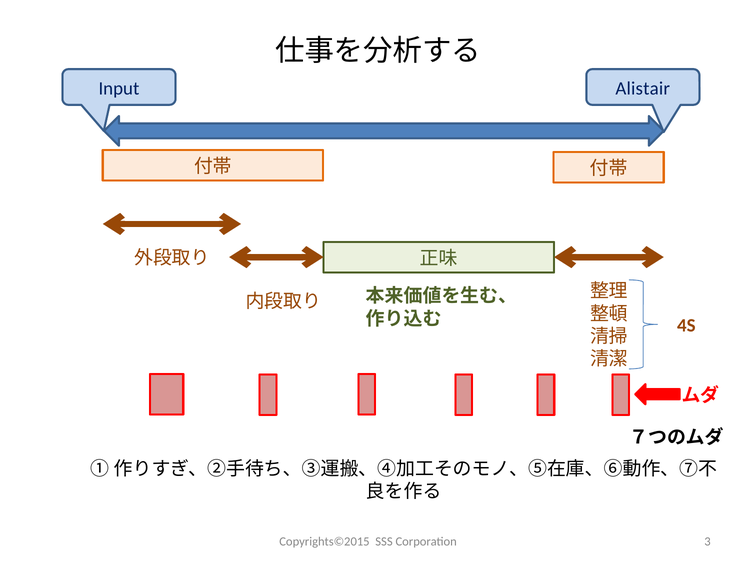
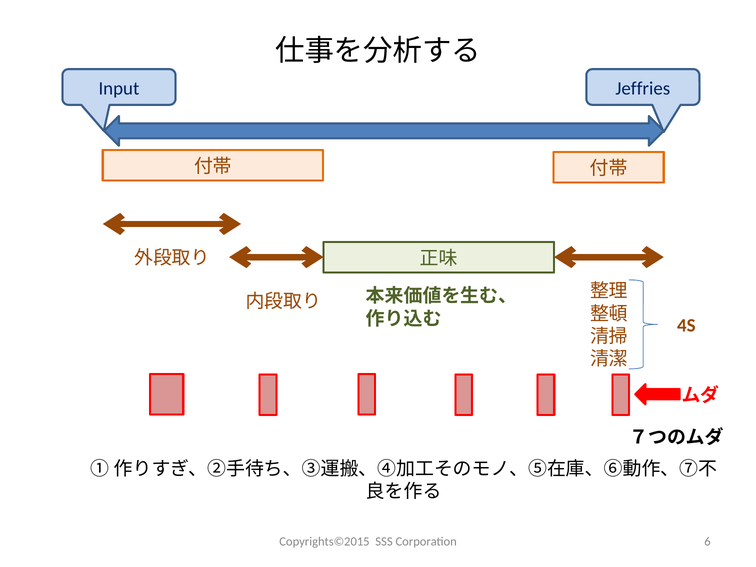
Alistair: Alistair -> Jeffries (643, 88)
3: 3 -> 6 (708, 541)
